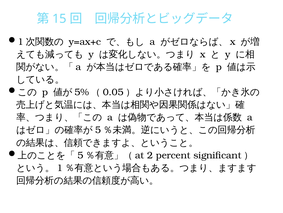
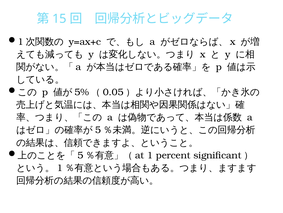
2: 2 -> 1 (150, 155)
